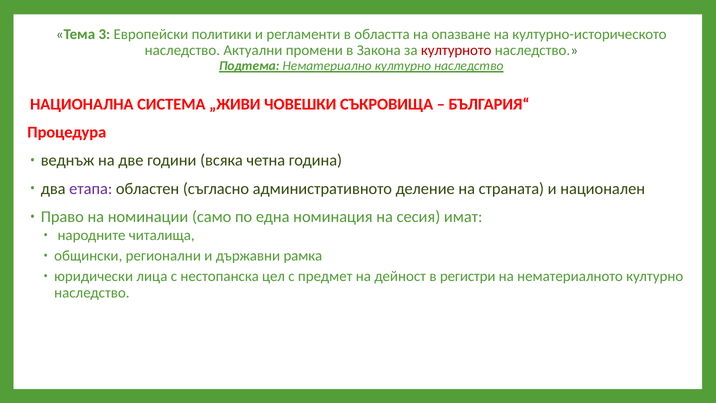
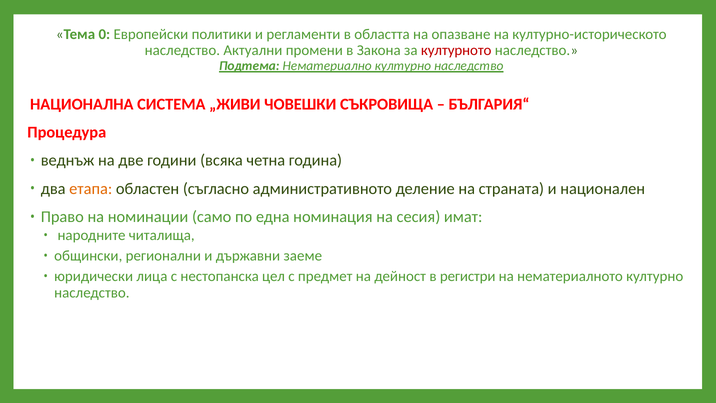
3: 3 -> 0 (104, 34)
етапа colour: purple -> orange (91, 189)
рамка: рамка -> заеме (303, 256)
